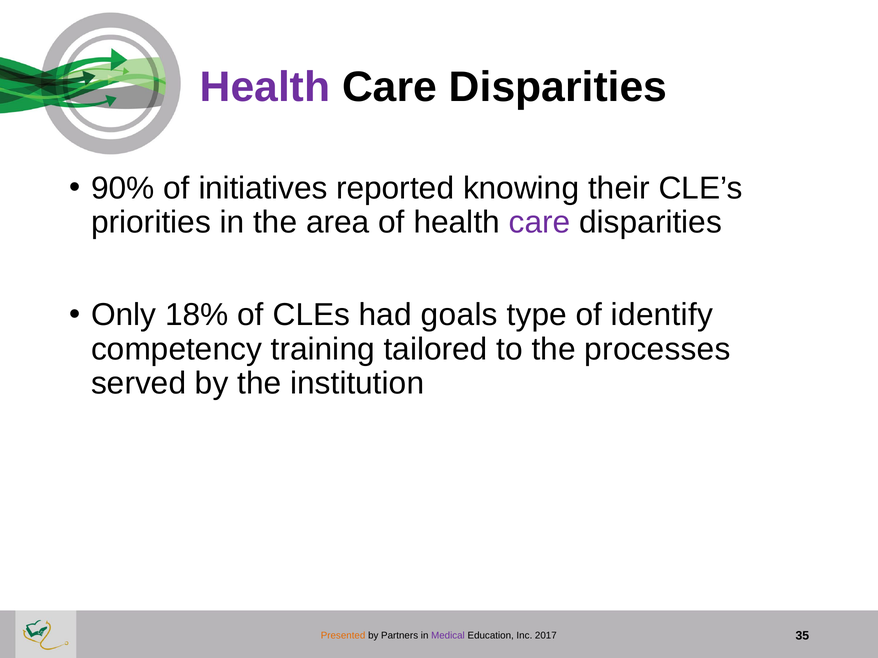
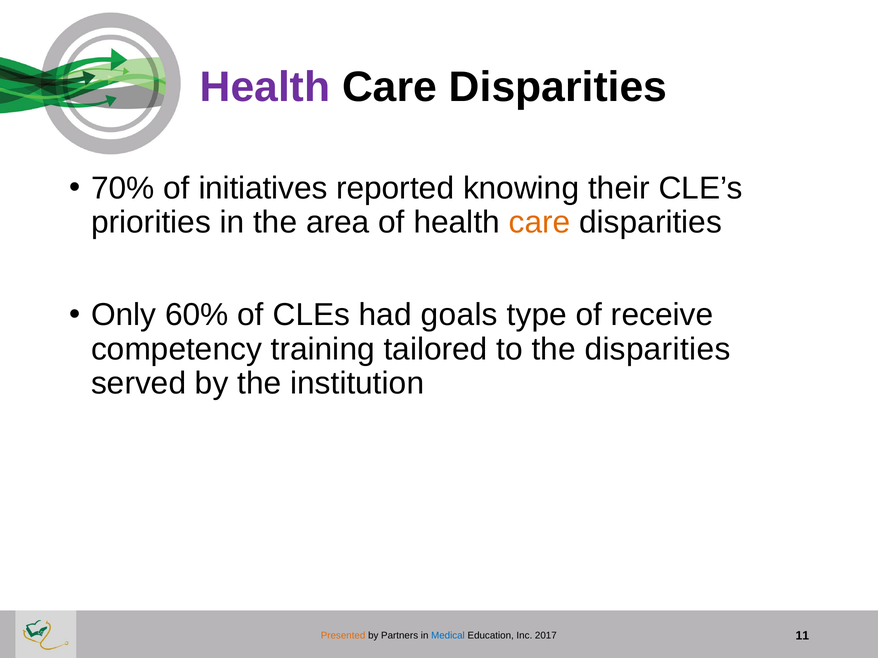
90%: 90% -> 70% (123, 188)
care colour: purple -> orange (540, 222)
18%: 18% -> 60% (197, 315)
identify: identify -> receive (662, 315)
the processes: processes -> disparities (657, 349)
Medical colour: purple -> blue (448, 636)
35: 35 -> 11 (802, 636)
